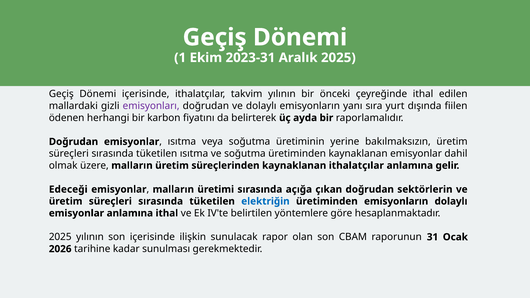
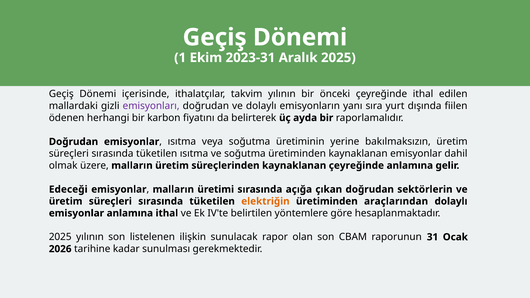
kaynaklanan ithalatçılar: ithalatçılar -> çeyreğinde (356, 166)
elektriğin colour: blue -> orange (265, 201)
üretiminden emisyonların: emisyonların -> araçlarından (396, 201)
son içerisinde: içerisinde -> listelenen (152, 237)
